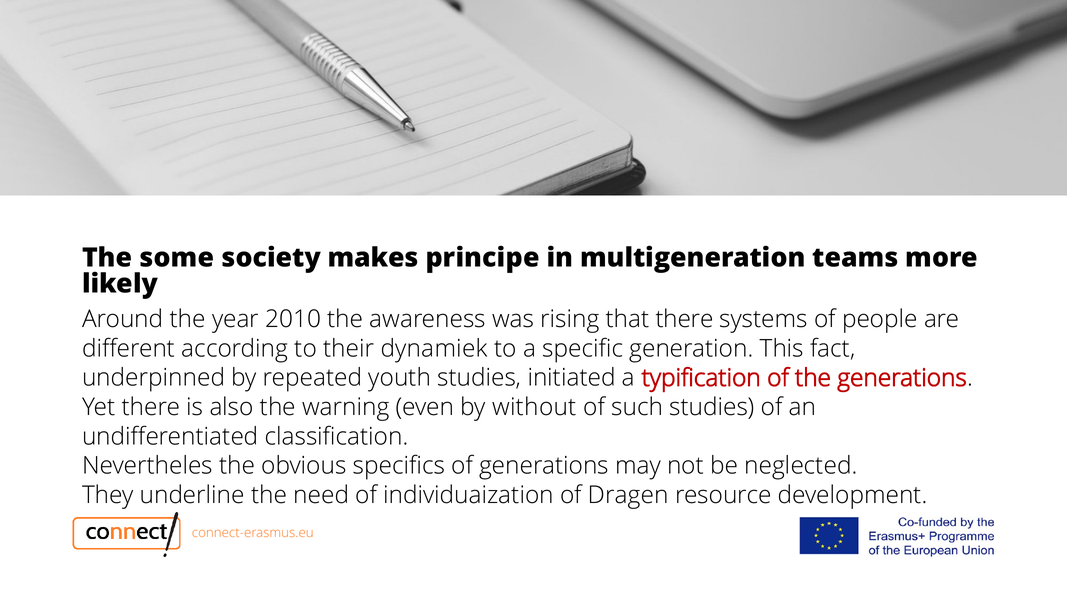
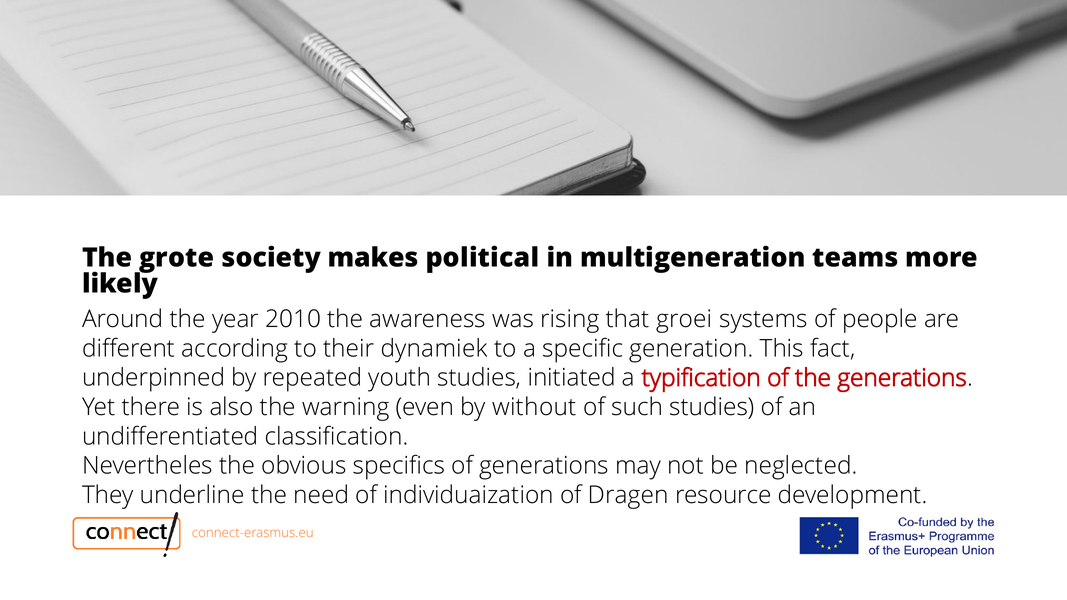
some: some -> grote (177, 258)
principe: principe -> political (482, 258)
that there: there -> groei (684, 319)
